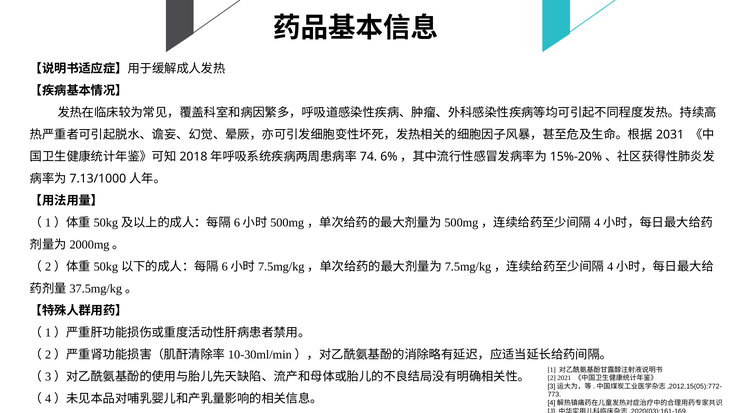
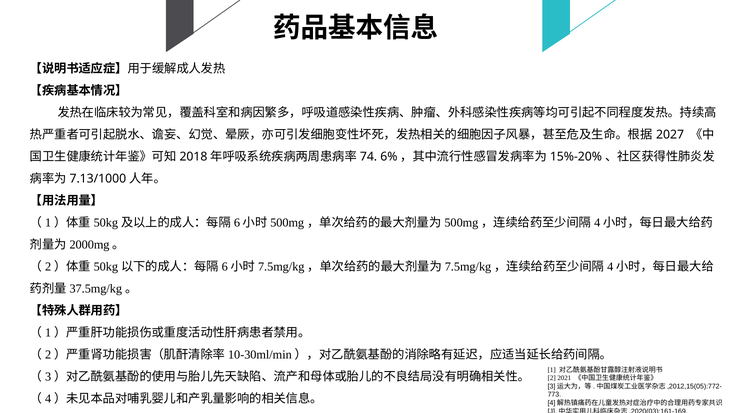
2031: 2031 -> 2027 (670, 135)
